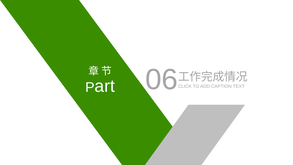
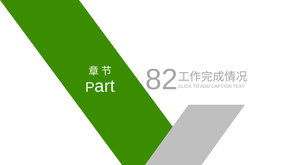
06: 06 -> 82 (162, 80)
